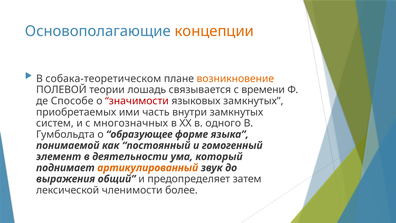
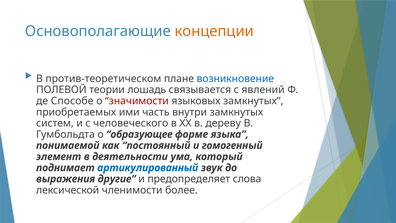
собака-теоретическом: собака-теоретическом -> против-теоретическом (103, 79)
возникновение colour: orange -> blue (235, 79)
времени: времени -> явлений (263, 90)
многозначных: многозначных -> человеческого (131, 123)
одного: одного -> дереву (223, 123)
артикулированный colour: orange -> blue (148, 168)
общий: общий -> другие (117, 179)
затем: затем -> слова (247, 179)
